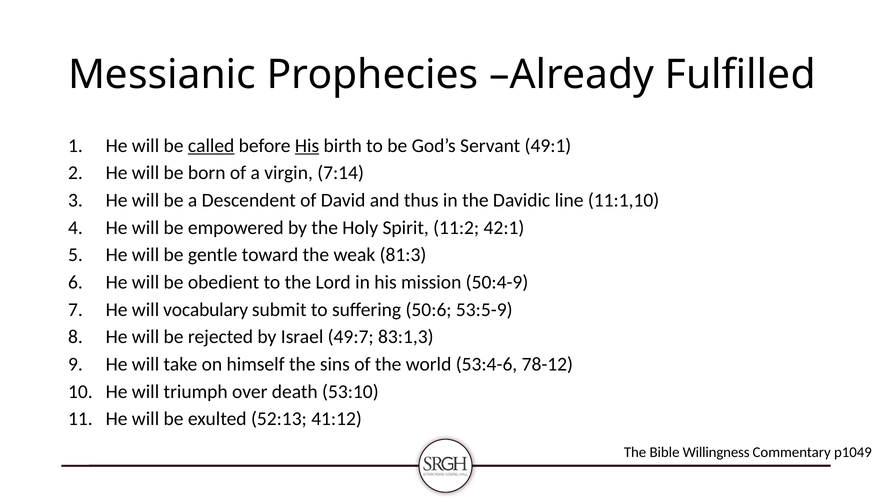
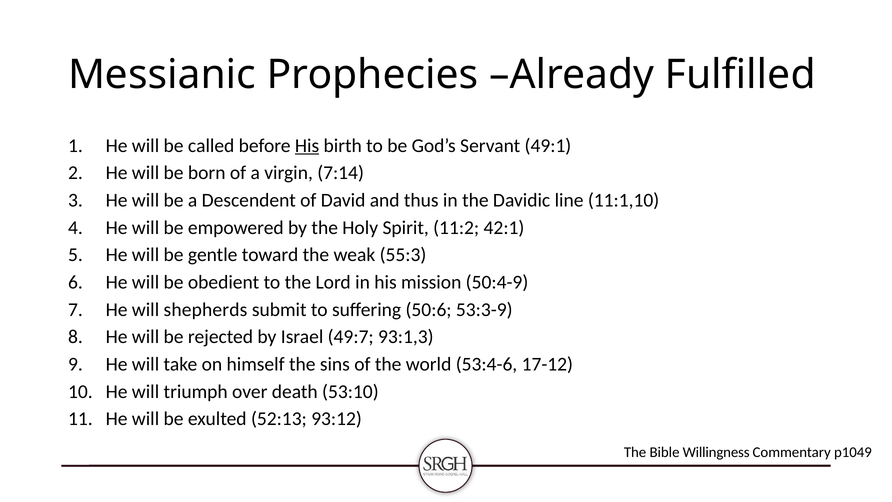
called underline: present -> none (211, 146)
81:3: 81:3 -> 55:3 (403, 255)
vocabulary: vocabulary -> shepherds (205, 310)
53:5-9: 53:5-9 -> 53:3-9 (484, 310)
83:1,3: 83:1,3 -> 93:1,3 (406, 337)
78-12: 78-12 -> 17-12 (547, 364)
41:12: 41:12 -> 93:12 (337, 419)
